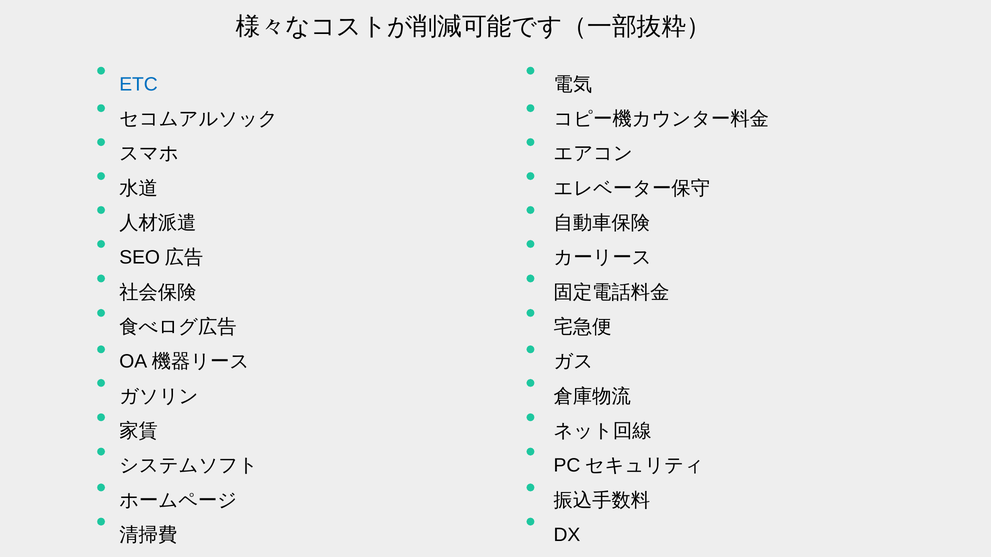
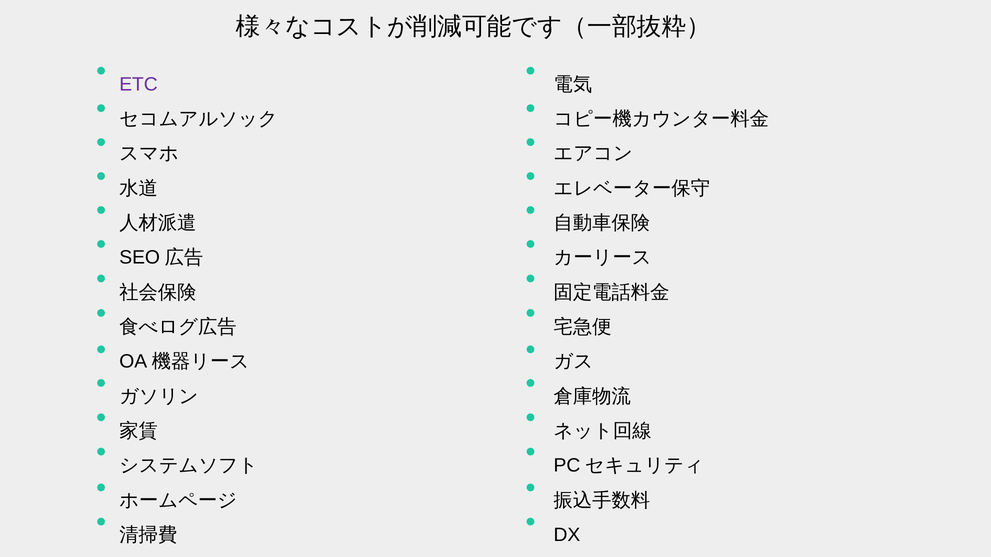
ETC colour: blue -> purple (139, 84)
